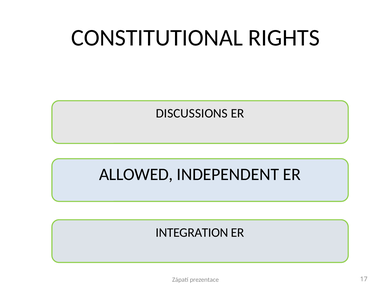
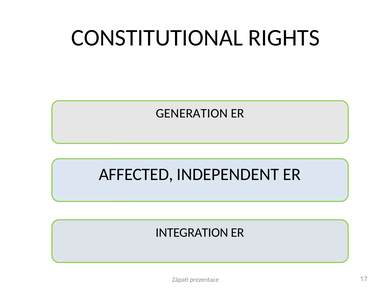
DISCUSSIONS: DISCUSSIONS -> GENERATION (192, 114)
ALLOWED: ALLOWED -> AFFECTED (136, 175)
